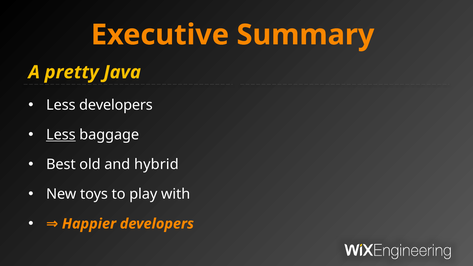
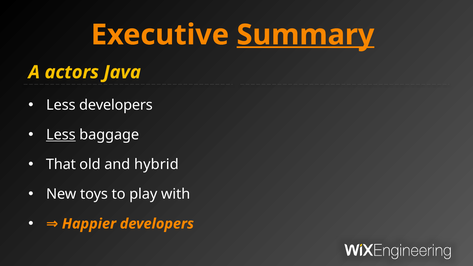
Summary underline: none -> present (305, 35)
pretty: pretty -> actors (72, 72)
Best: Best -> That (61, 164)
